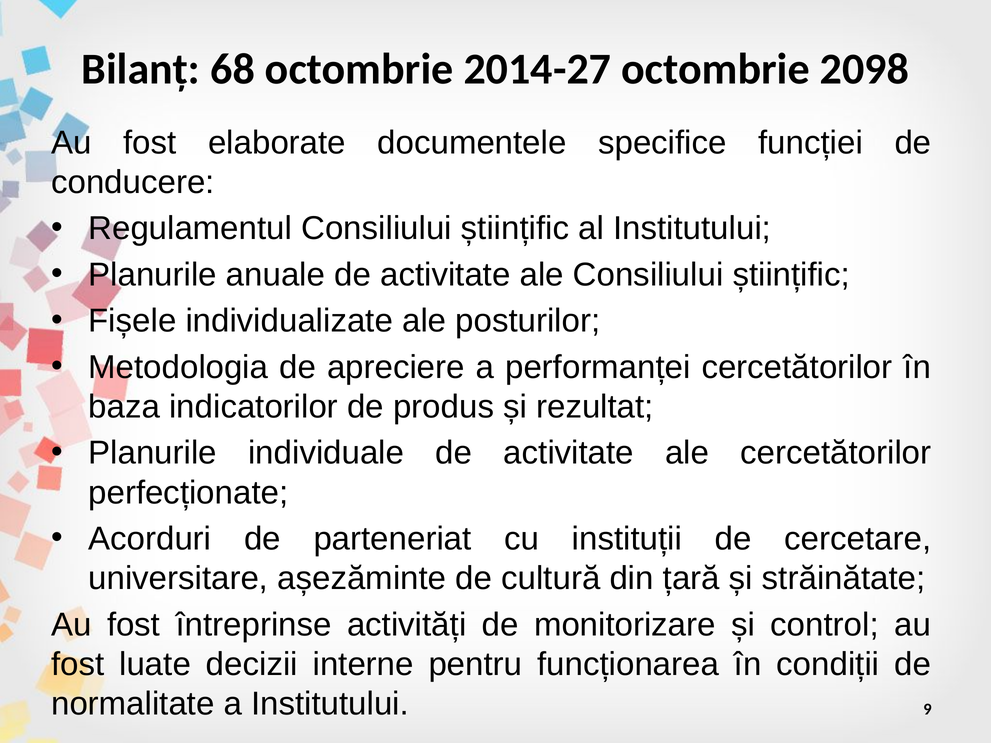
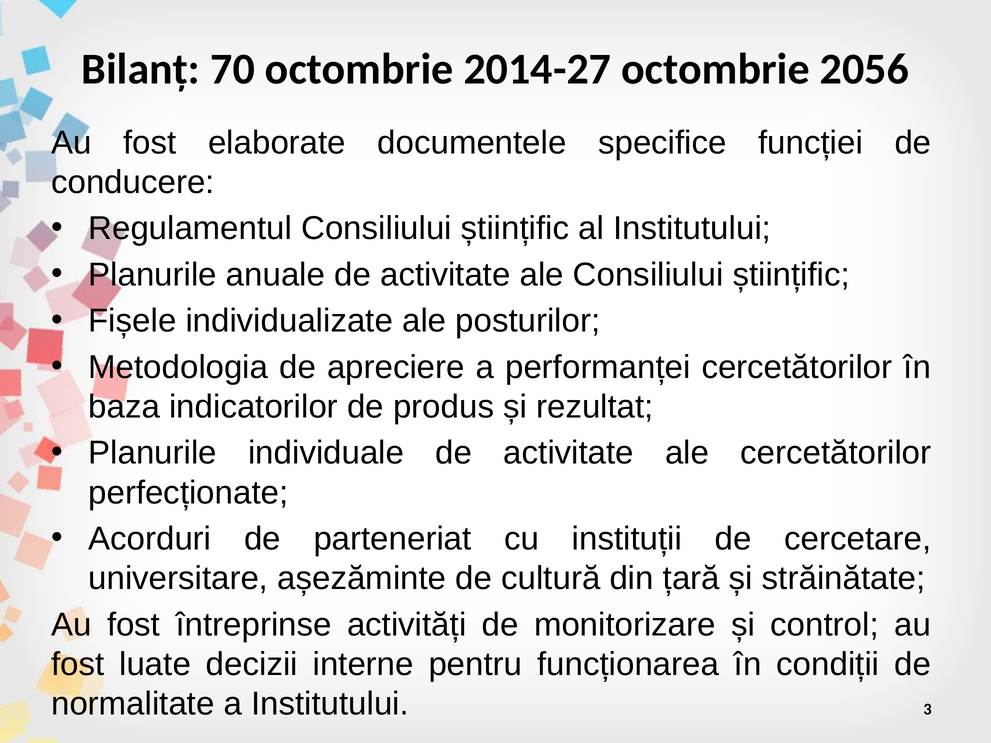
68: 68 -> 70 (233, 69)
2098: 2098 -> 2056 (864, 69)
9: 9 -> 3 (927, 710)
